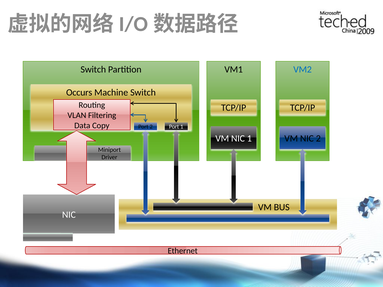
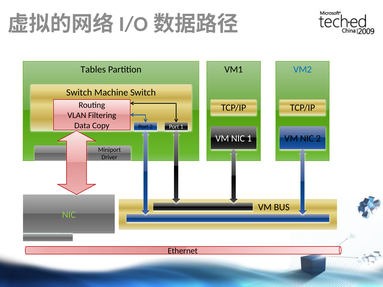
Switch: Switch -> Tables (93, 70)
Occurs: Occurs -> Switch (79, 93)
NIC colour: white -> light green (69, 215)
